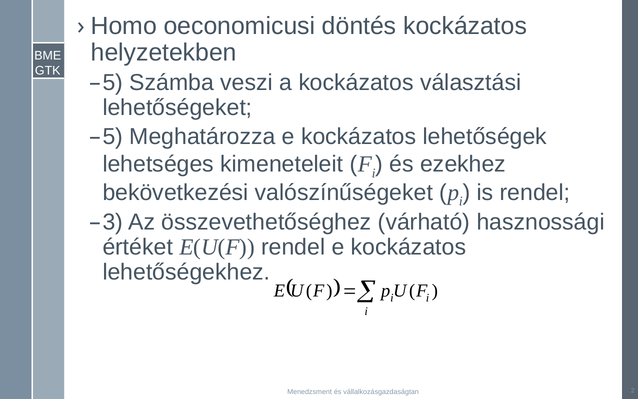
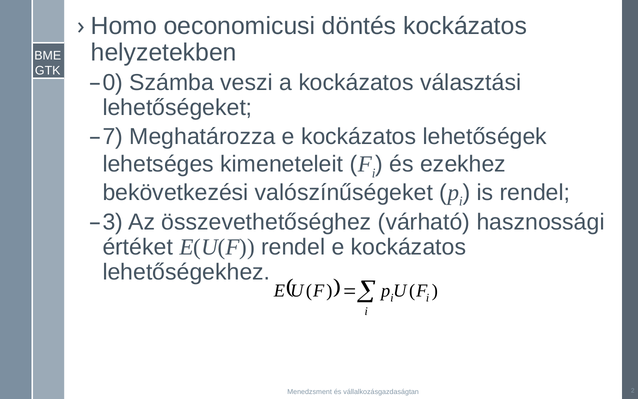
5: 5 -> 0 (113, 83)
5: 5 -> 7 (113, 136)
